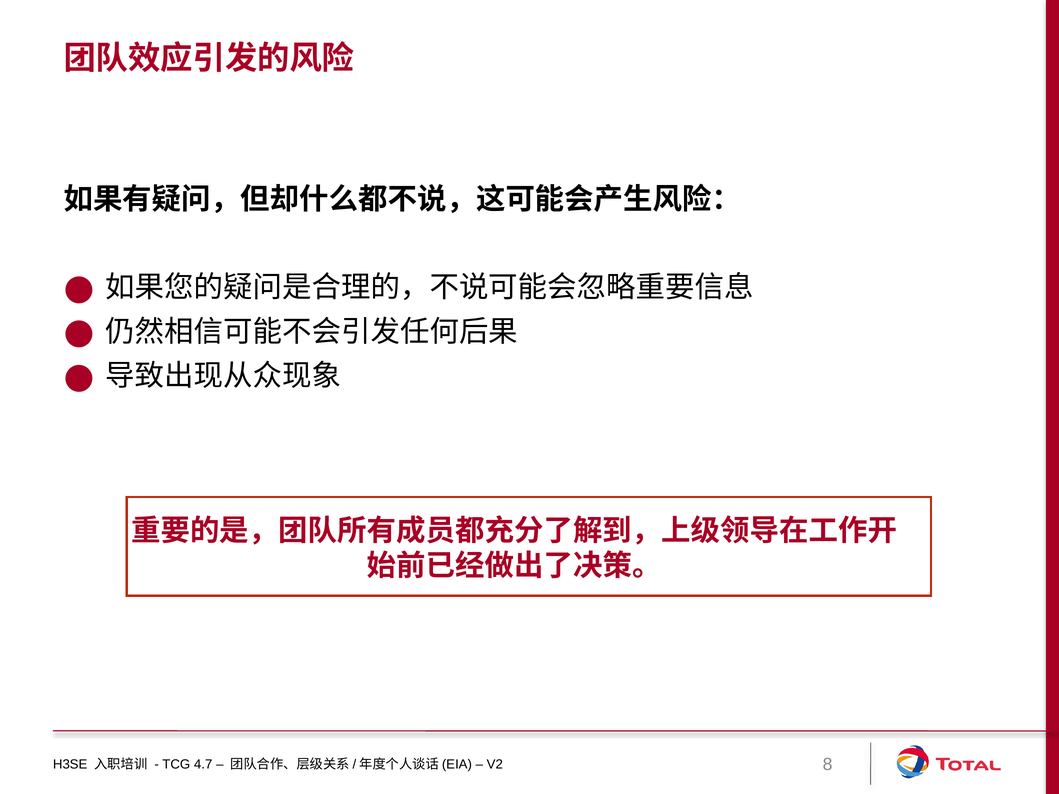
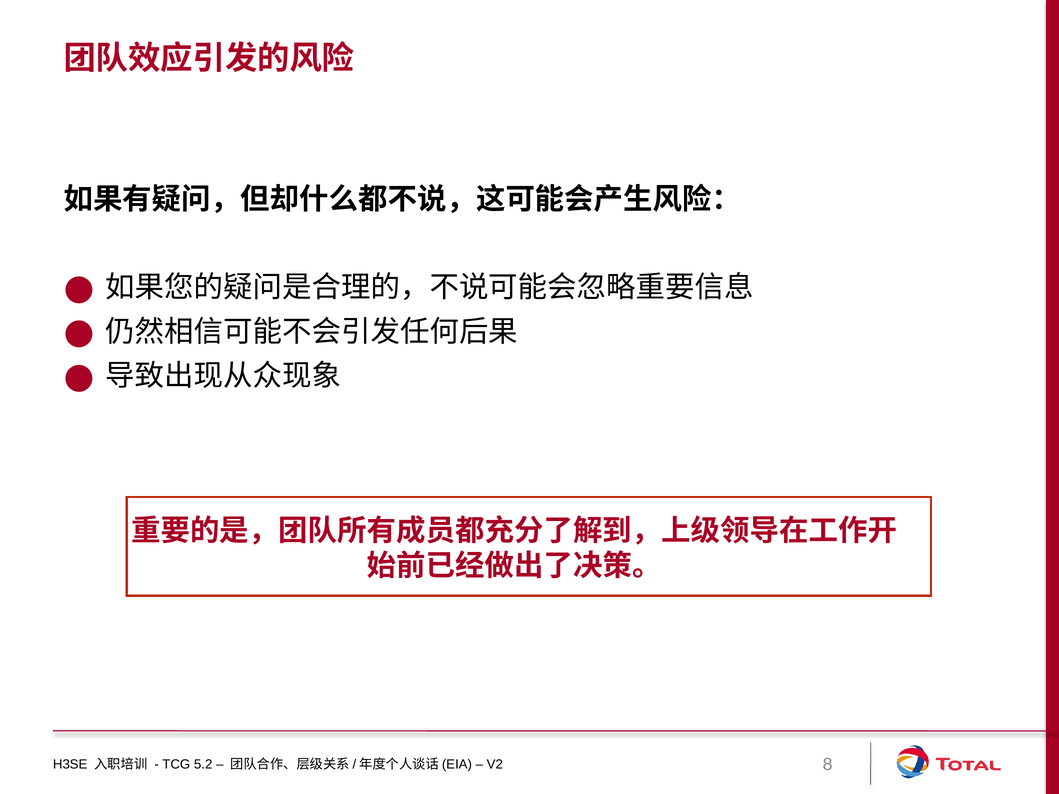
4.7: 4.7 -> 5.2 (203, 765)
